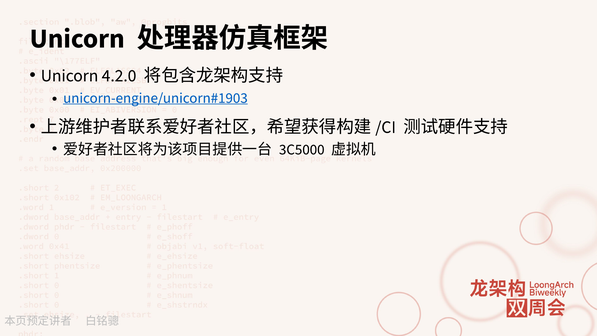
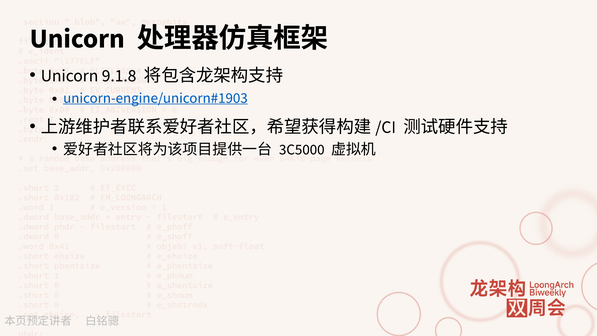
4.2.0: 4.2.0 -> 9.1.8 (119, 76)
